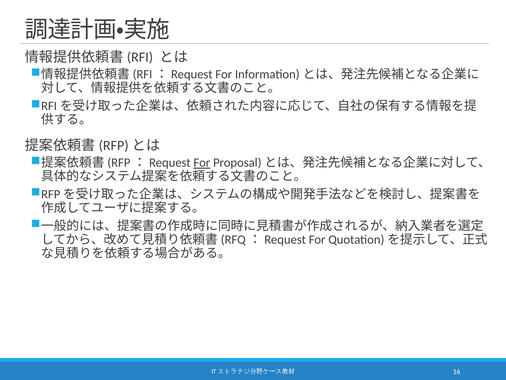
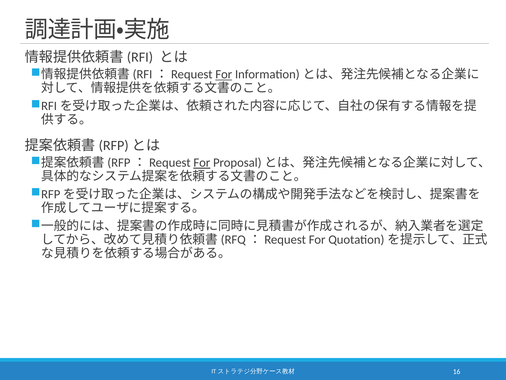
For underline: none -> present (224, 74)
